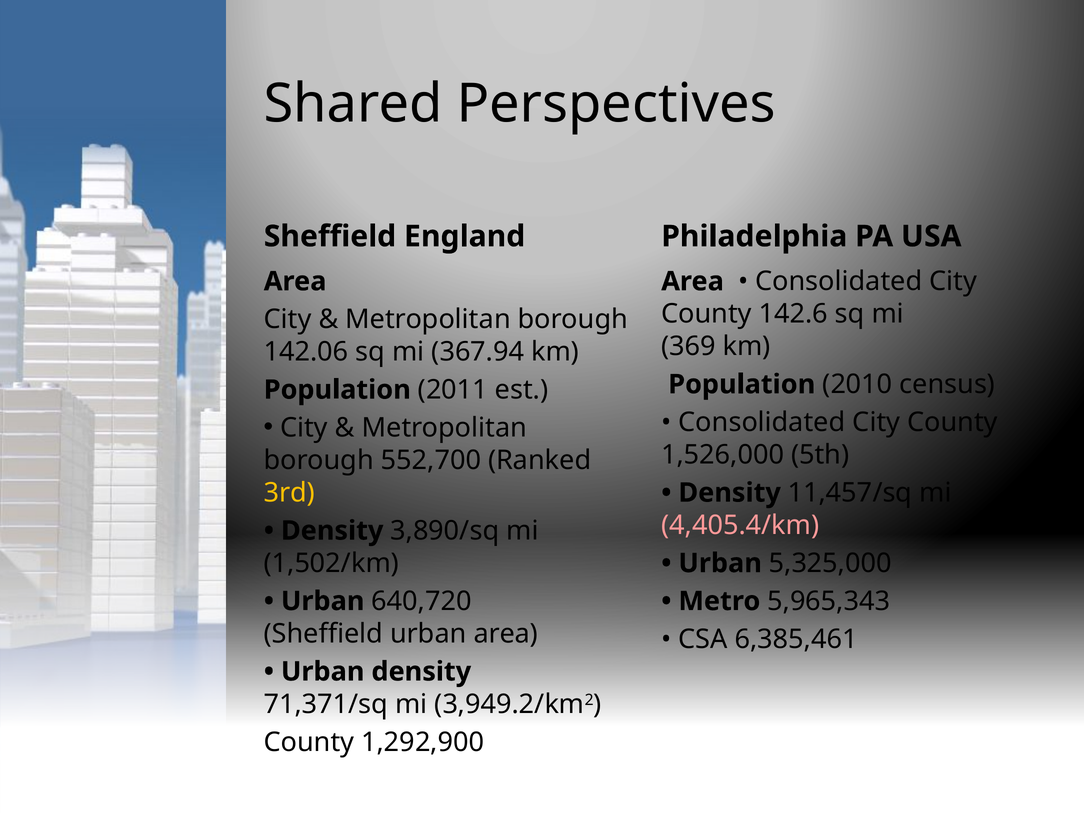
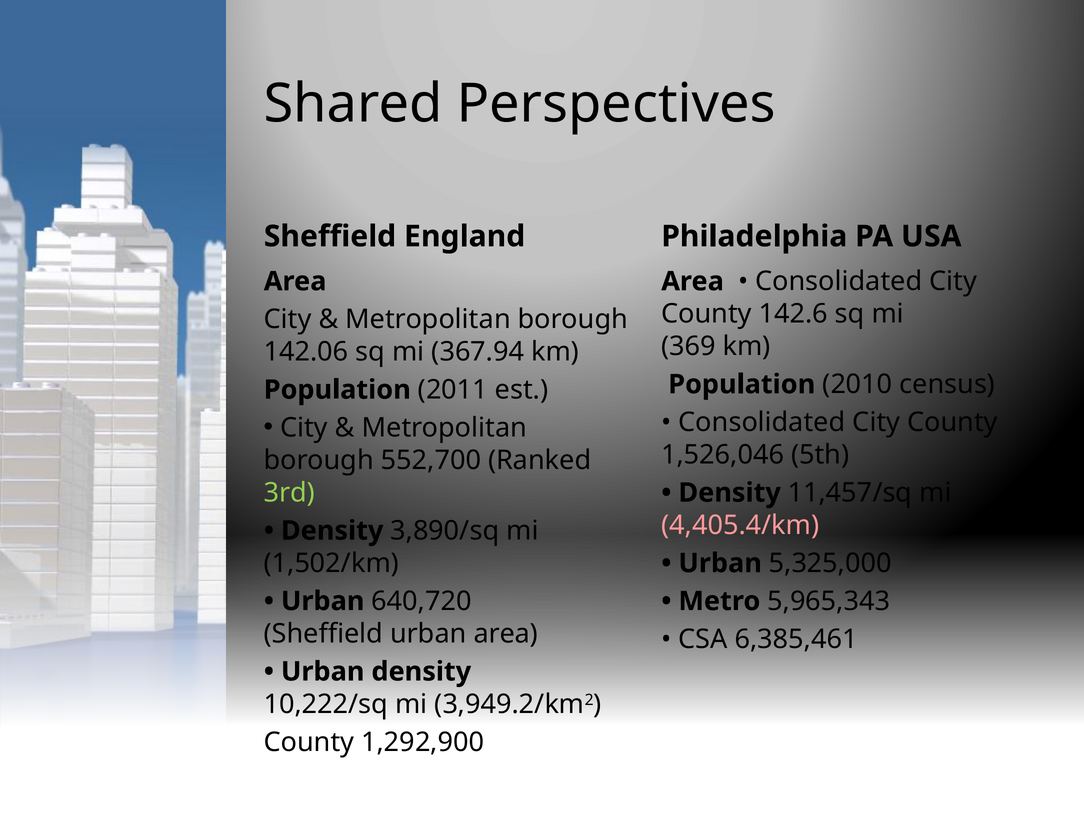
1,526,000: 1,526,000 -> 1,526,046 (723, 455)
3rd colour: yellow -> light green (289, 493)
71,371/sq: 71,371/sq -> 10,222/sq (326, 704)
